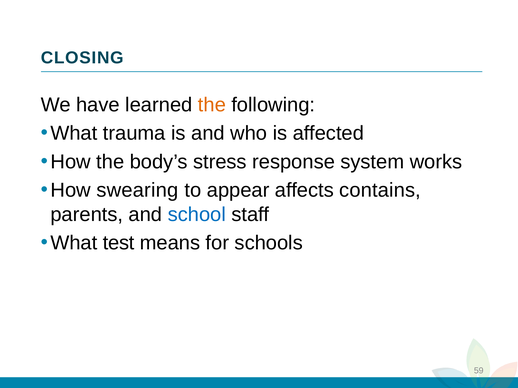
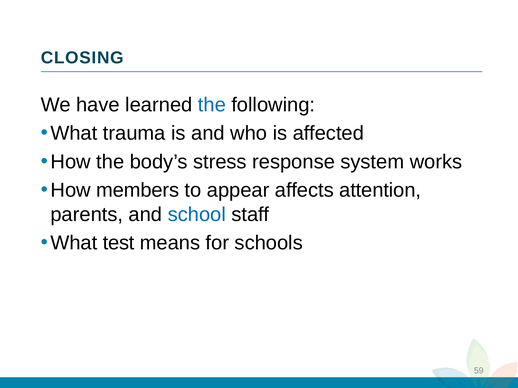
the colour: orange -> blue (212, 105)
swearing: swearing -> members (138, 191)
contains: contains -> attention (380, 191)
